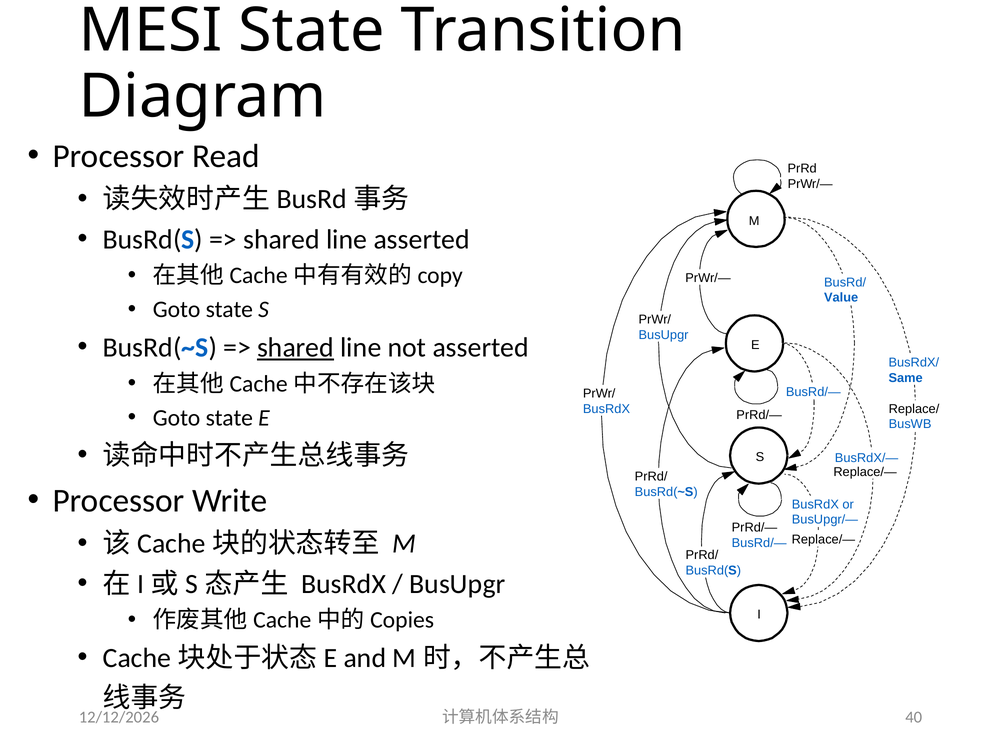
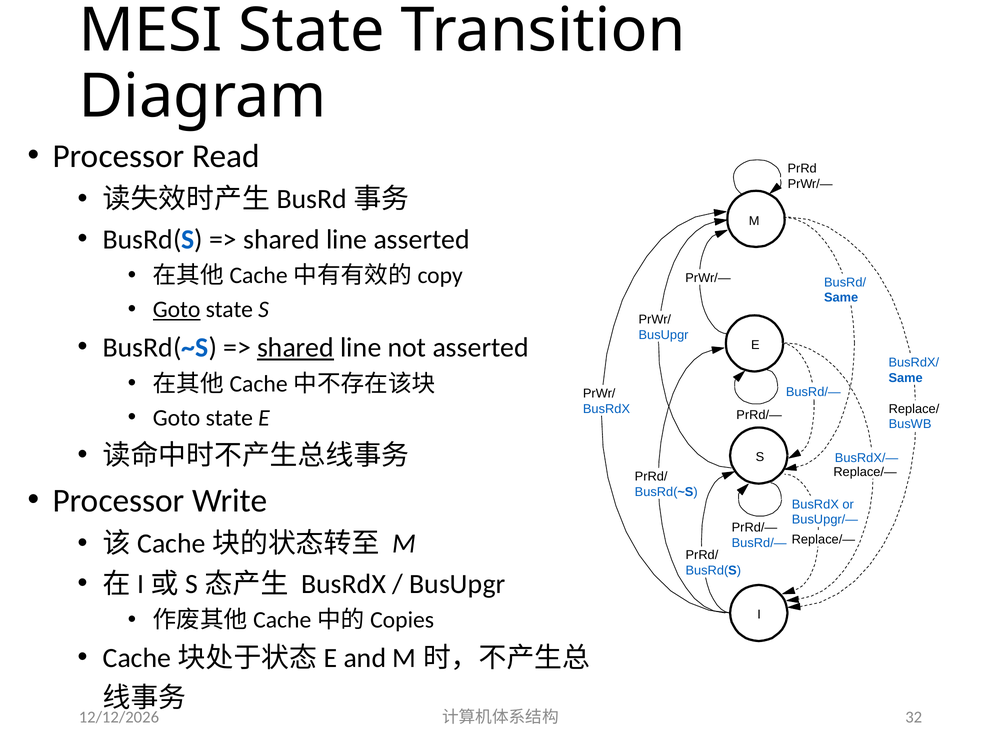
Value: Value -> Same (841, 298)
Goto underline: none -> present (177, 310)
40: 40 -> 32 (914, 717)
